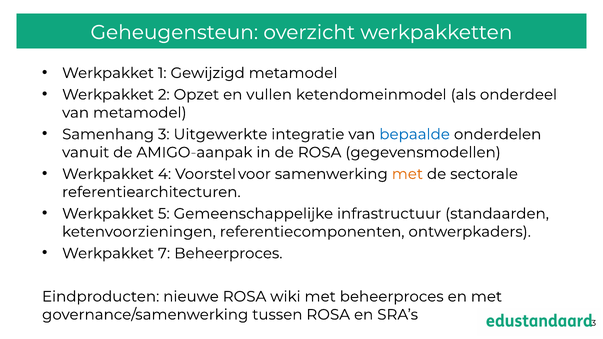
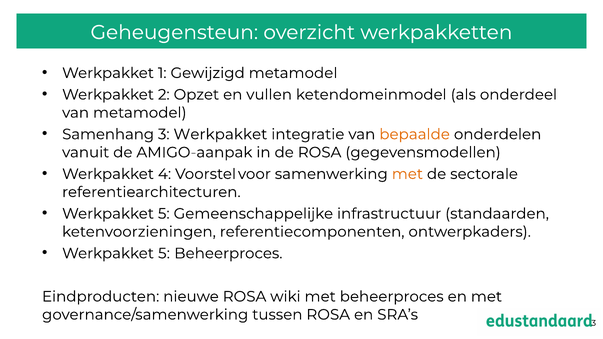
3 Uitgewerkte: Uitgewerkte -> Werkpakket (220, 134)
bepaalde colour: blue -> orange (415, 134)
7: 7 -> 5 (164, 253)
